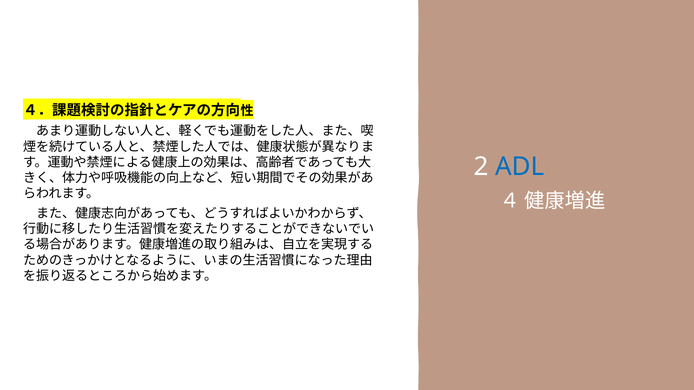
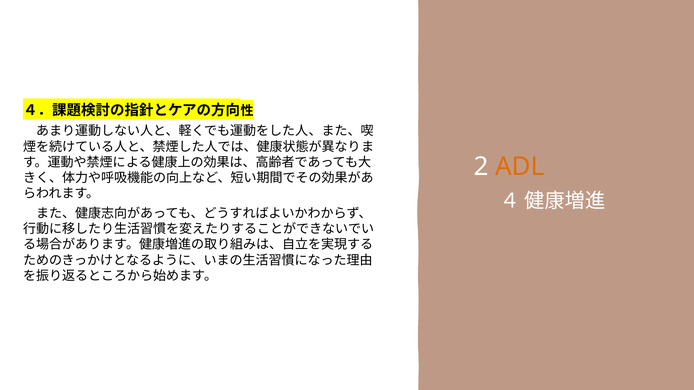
ADL colour: blue -> orange (520, 167)
